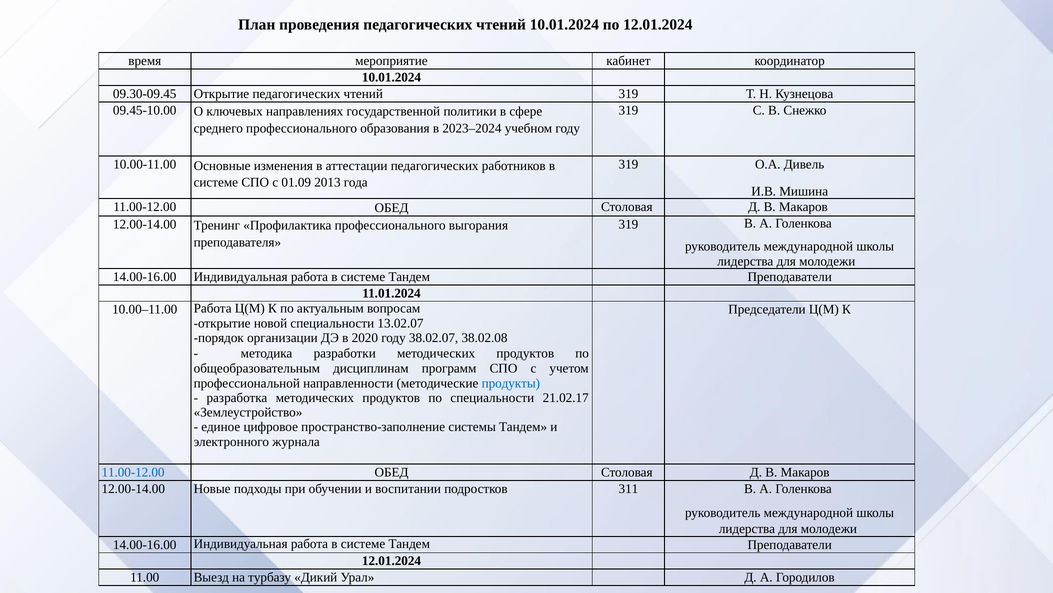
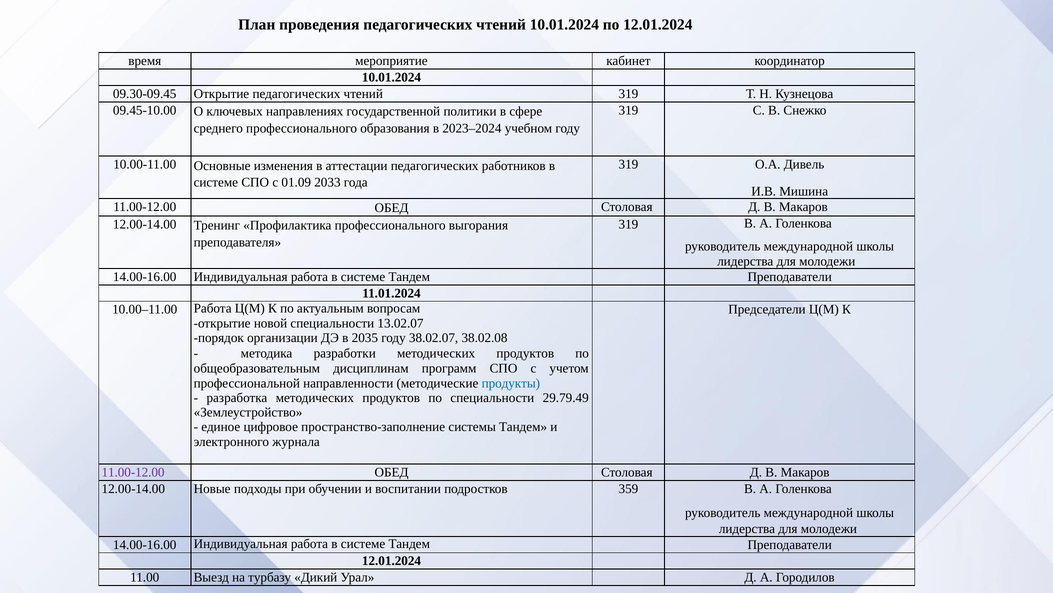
2013: 2013 -> 2033 (327, 182)
2020: 2020 -> 2035 (365, 337)
21.02.17: 21.02.17 -> 29.79.49 (566, 397)
11.00-12.00 colour: blue -> purple (133, 472)
311: 311 -> 359 (628, 488)
